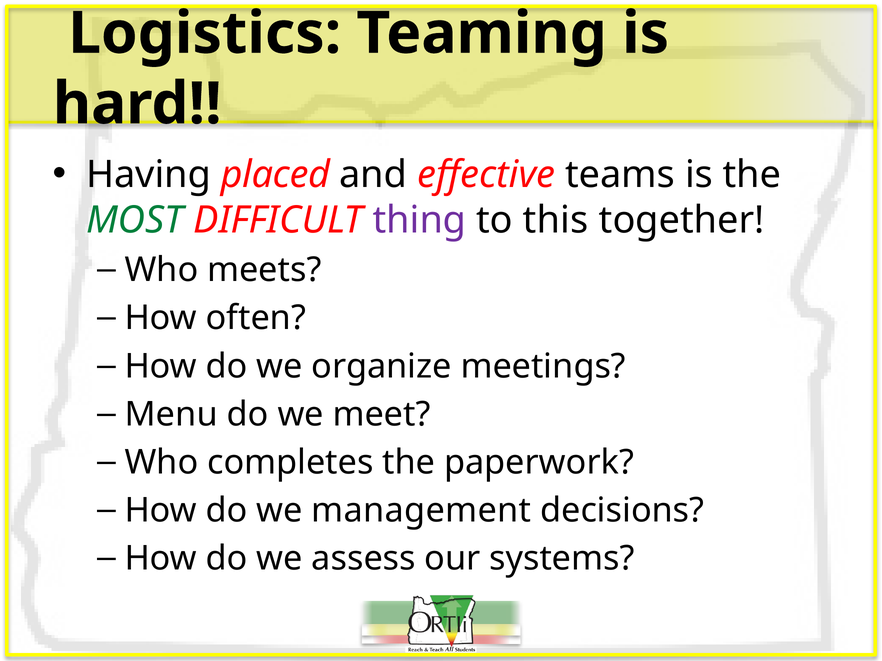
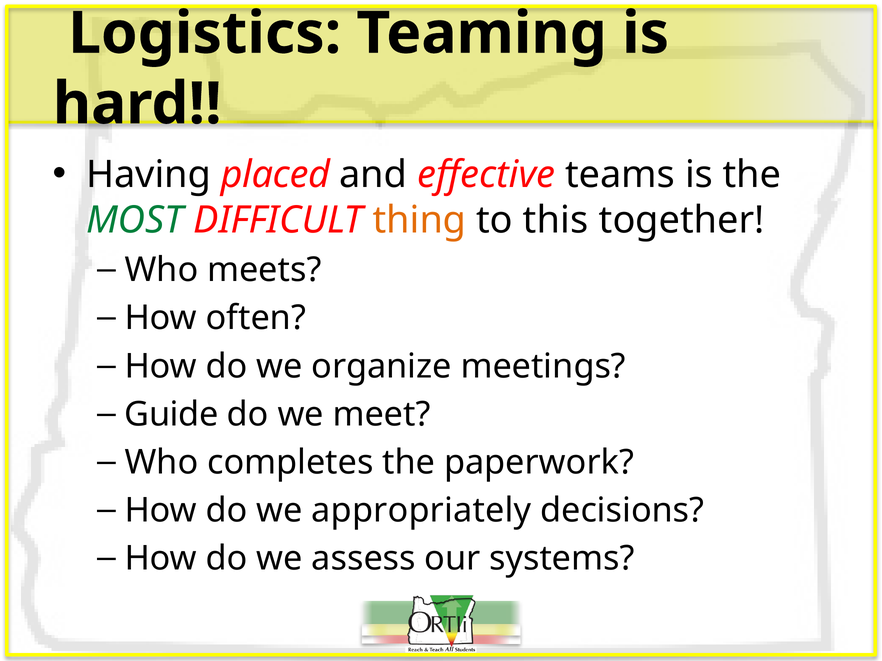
thing colour: purple -> orange (419, 220)
Menu: Menu -> Guide (172, 415)
management: management -> appropriately (421, 511)
